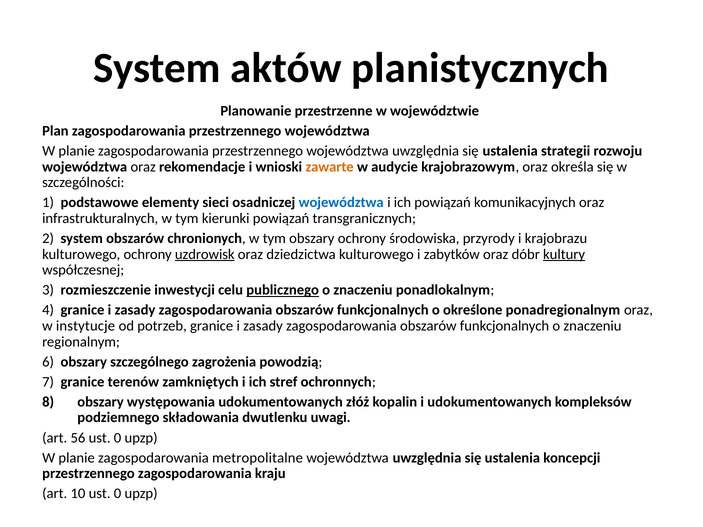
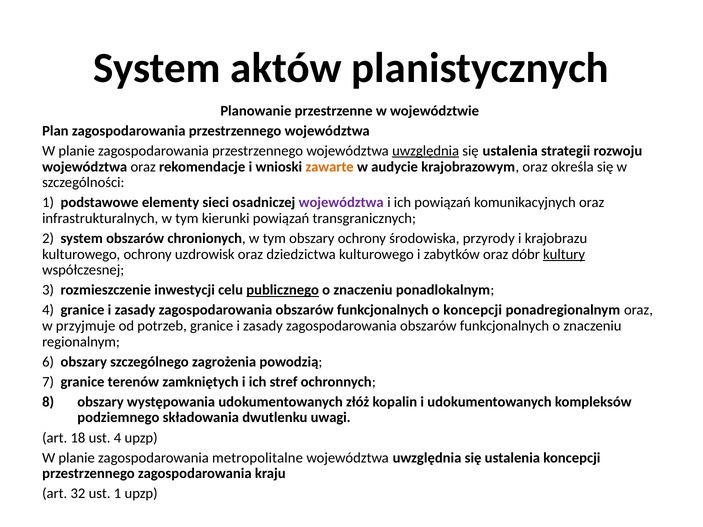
uwzględnia underline: none -> present (426, 151)
województwa colour: blue -> purple (341, 203)
uzdrowisk underline: present -> none (205, 254)
o określone: określone -> koncepcji (473, 310)
instytucje: instytucje -> przyjmuje (86, 326)
56: 56 -> 18 (78, 438)
0: 0 -> 4 (117, 438)
10: 10 -> 32 (78, 494)
0: 0 -> 1 (117, 494)
